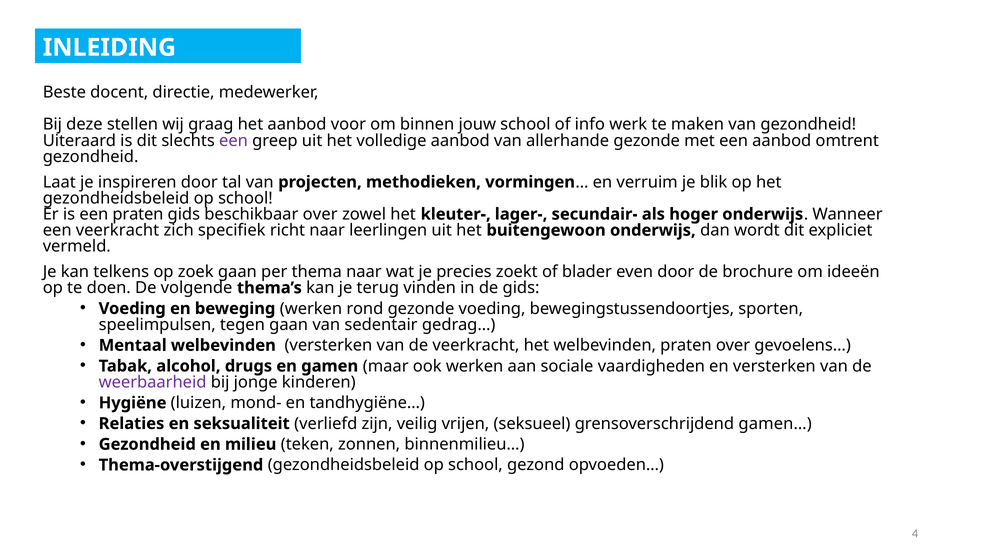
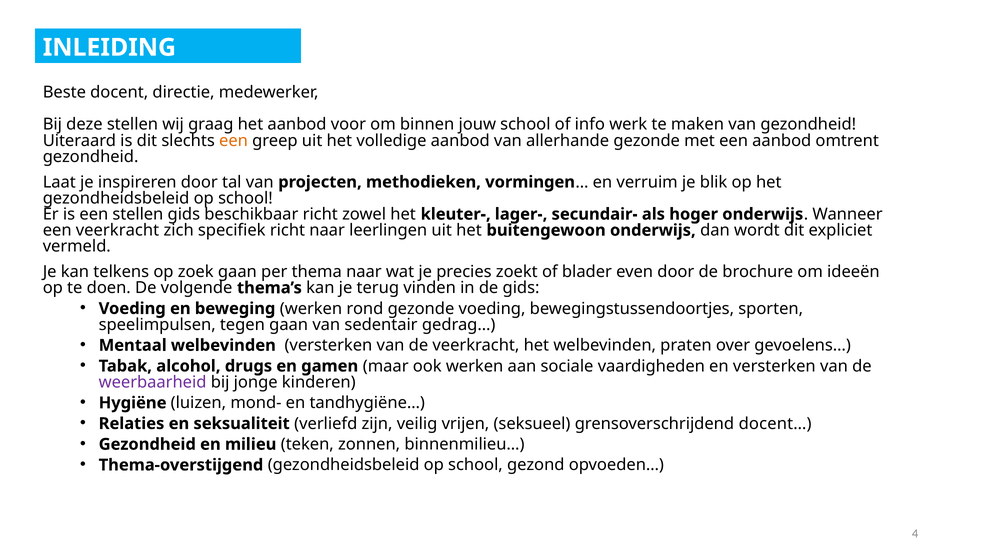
een colour: purple -> orange (234, 141)
een praten: praten -> stellen (138, 214)
beschikbaar over: over -> richt (320, 214)
gamen…: gamen… -> docent… (775, 424)
